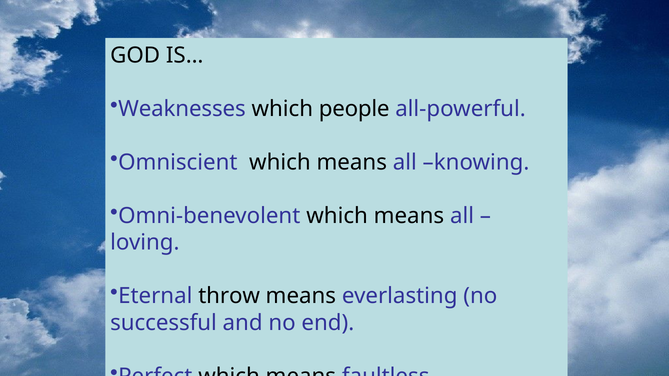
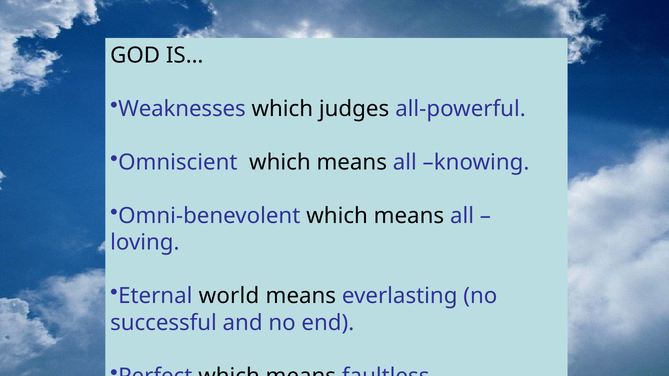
people: people -> judges (354, 109)
throw: throw -> world (229, 296)
